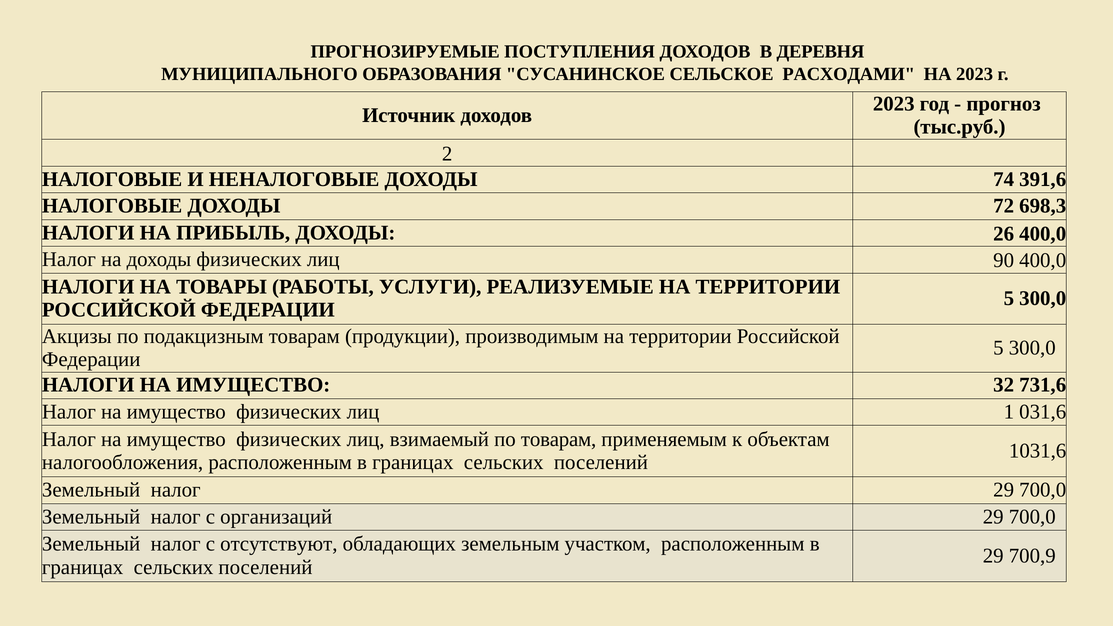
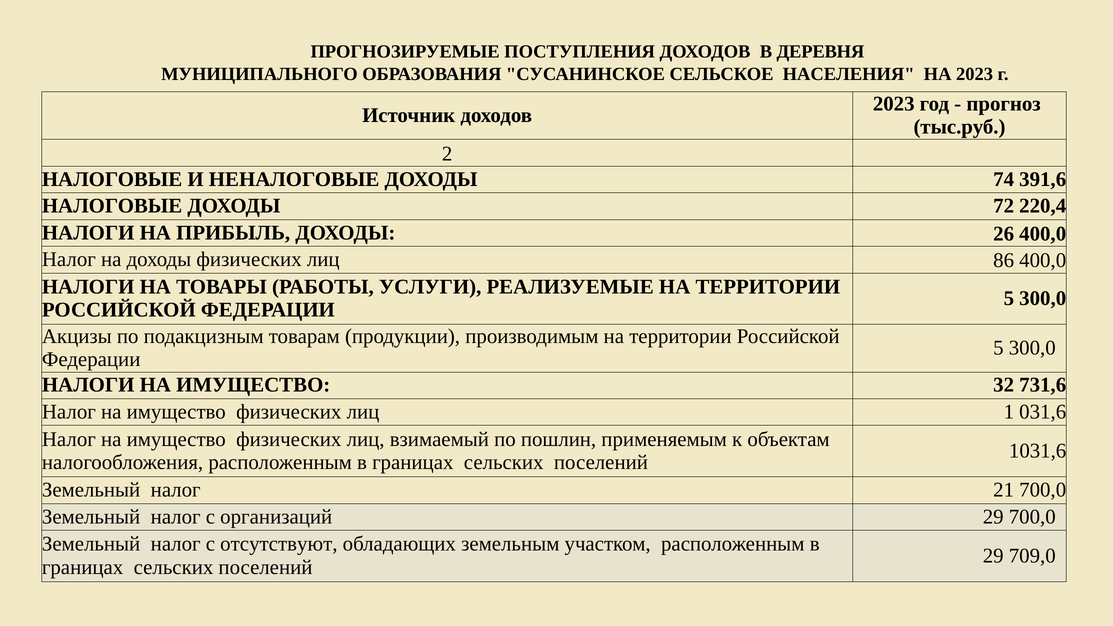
РАСХОДАМИ: РАСХОДАМИ -> НАСЕЛЕНИЯ (849, 74)
698,3: 698,3 -> 220,4 (1043, 206)
90: 90 -> 86 (1004, 261)
по товарам: товарам -> пошлин (559, 439)
налог 29: 29 -> 21 (1004, 490)
700,9: 700,9 -> 709,0 (1032, 556)
